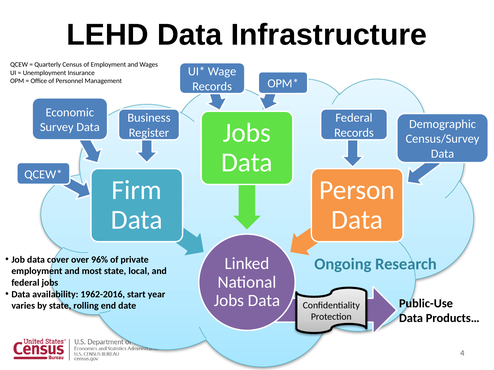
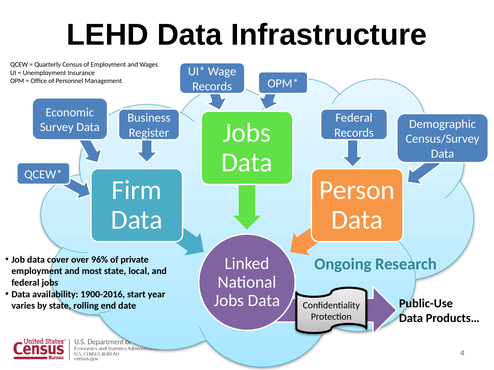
1962-2016: 1962-2016 -> 1900-2016 (103, 295)
